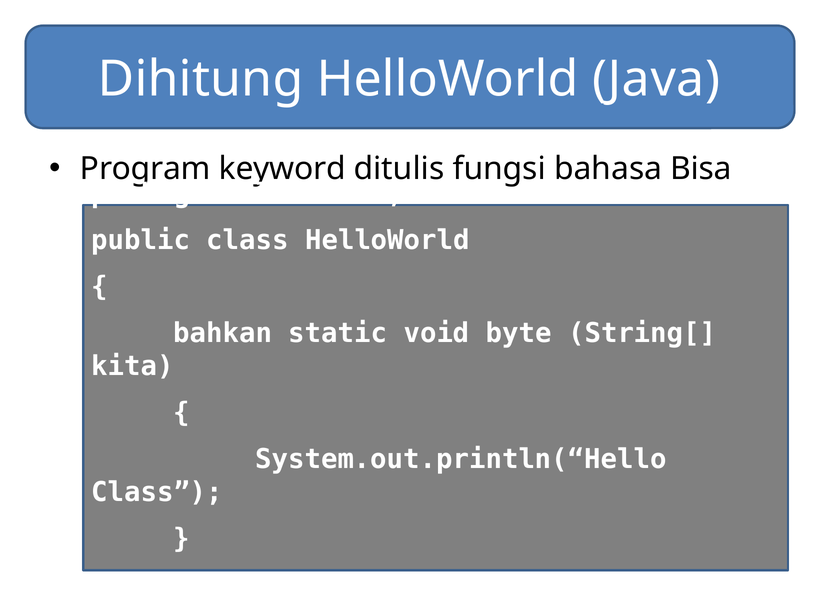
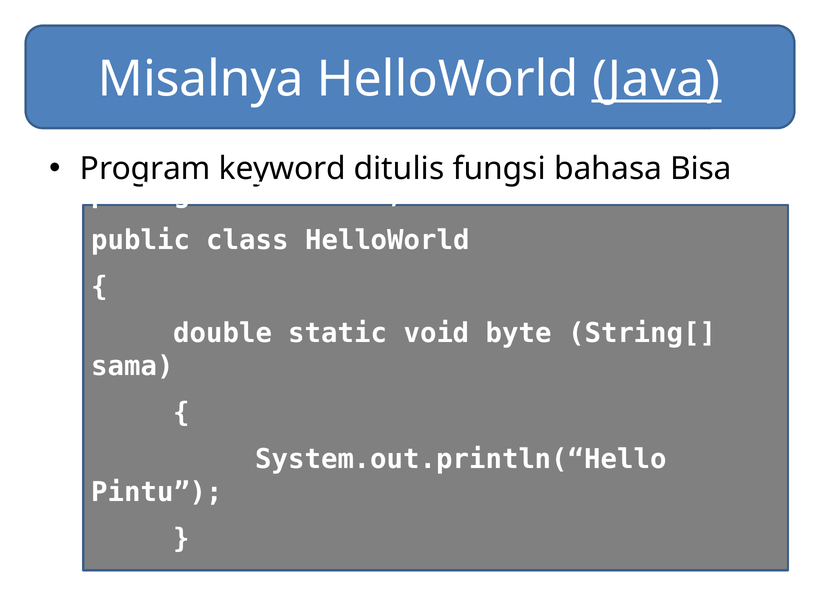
Dihitung: Dihitung -> Misalnya (201, 79)
Java underline: none -> present (656, 79)
bahkan: bahkan -> double (223, 333)
kita: kita -> sama (132, 366)
Class: Class -> Pintu (157, 492)
